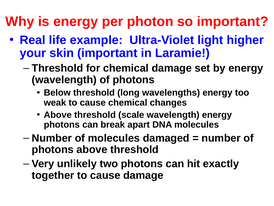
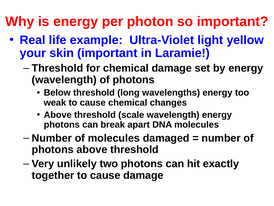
higher: higher -> yellow (245, 40)
